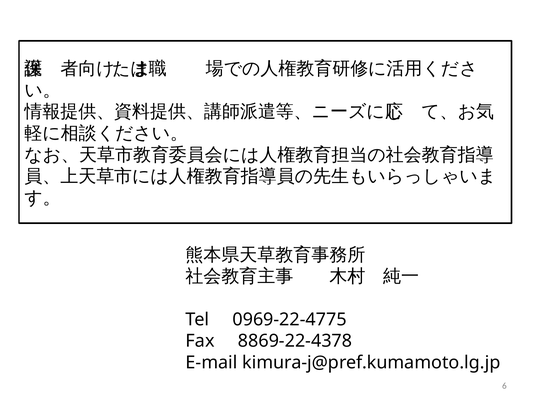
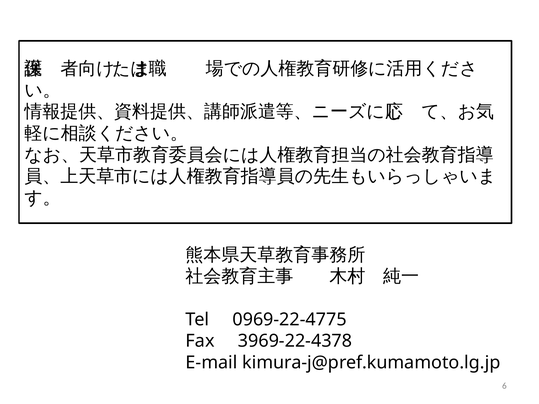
8869-22-4378: 8869-22-4378 -> 3969-22-4378 (295, 341)
